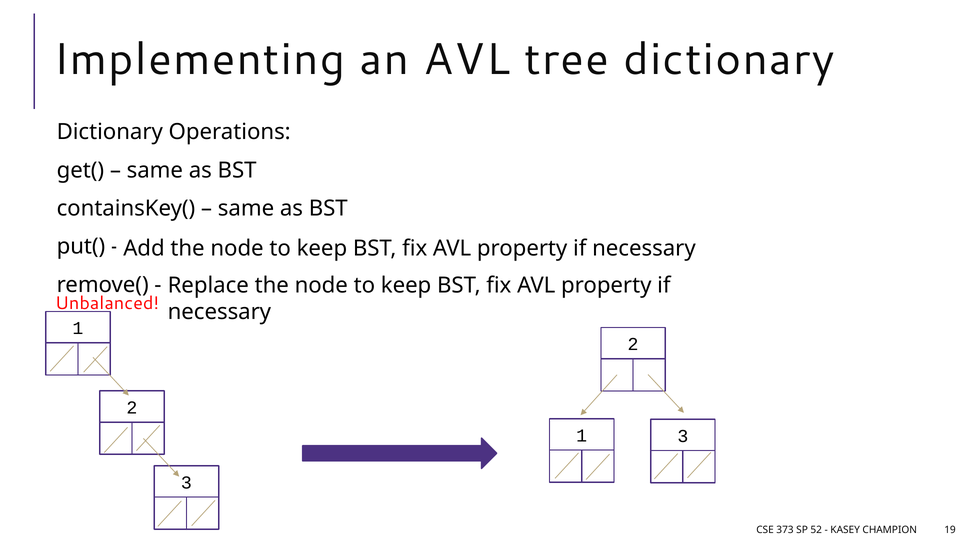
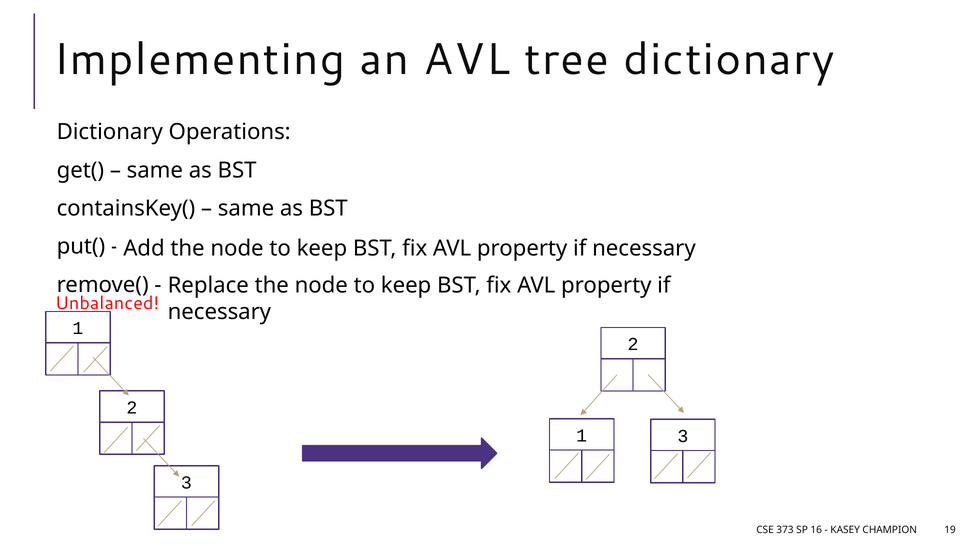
52: 52 -> 16 (816, 530)
